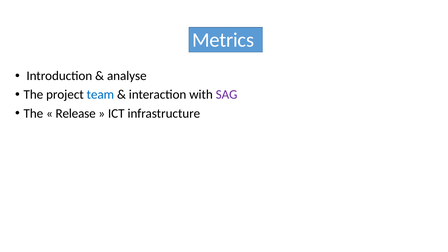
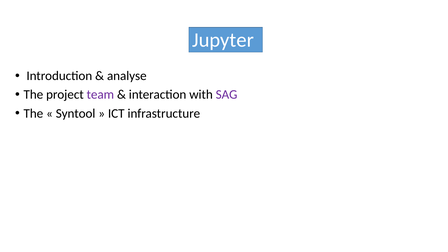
Metrics: Metrics -> Jupyter (223, 40)
team colour: blue -> purple (100, 95)
Release: Release -> Syntool (76, 113)
